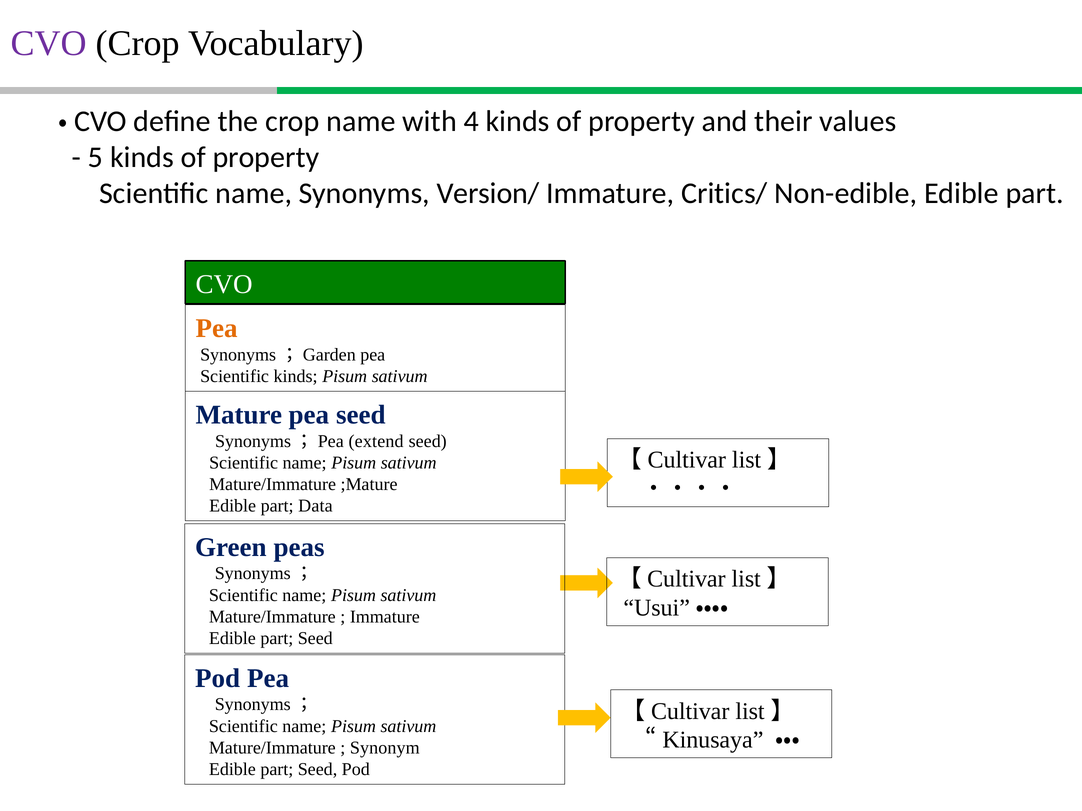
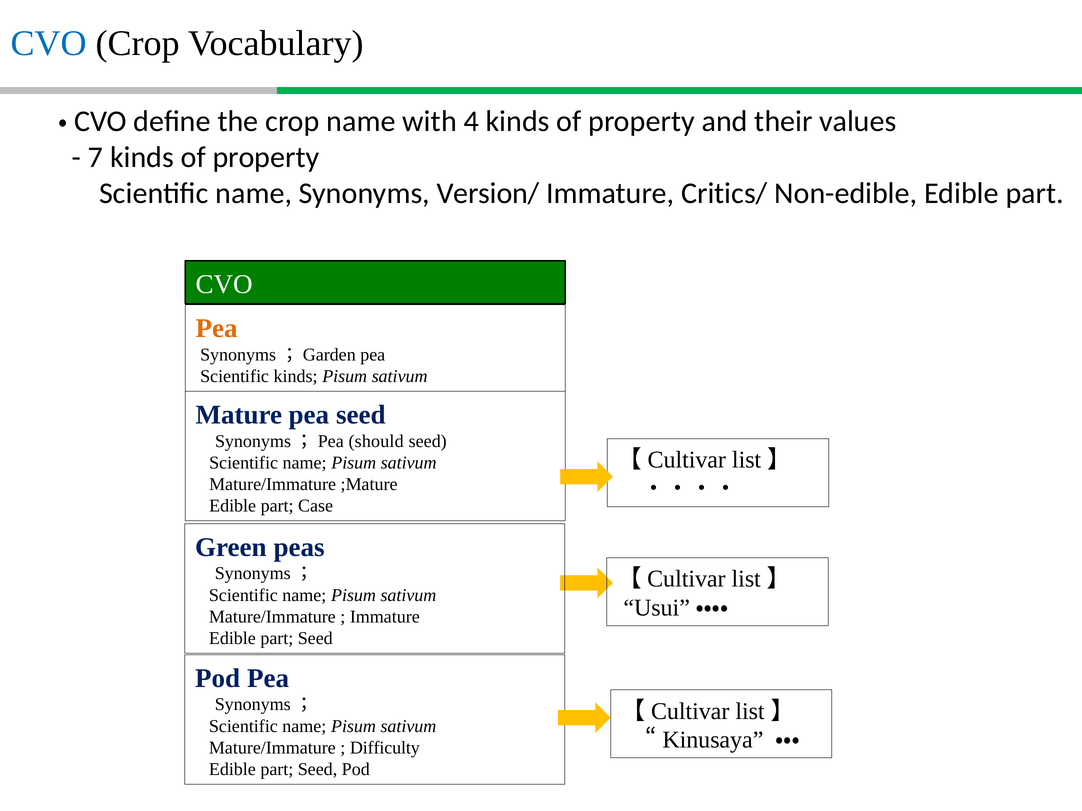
CVO colour: purple -> blue (49, 43)
5: 5 -> 7 (96, 157)
extend: extend -> should (376, 441)
Data: Data -> Case (316, 506)
Synonym: Synonym -> Difficulty (385, 748)
